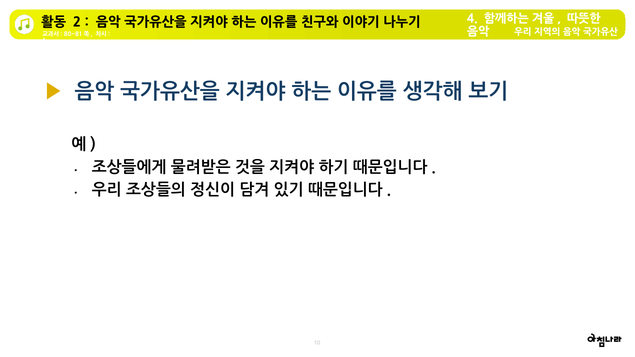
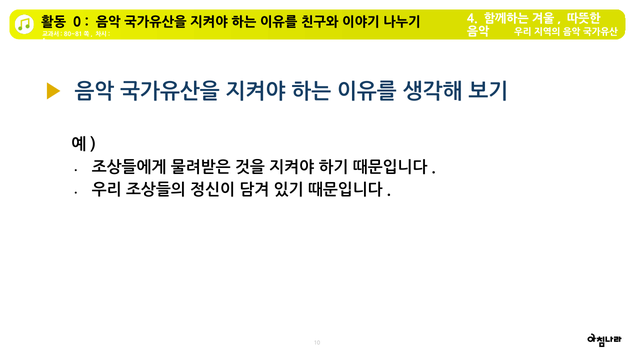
2: 2 -> 0 (77, 23)
